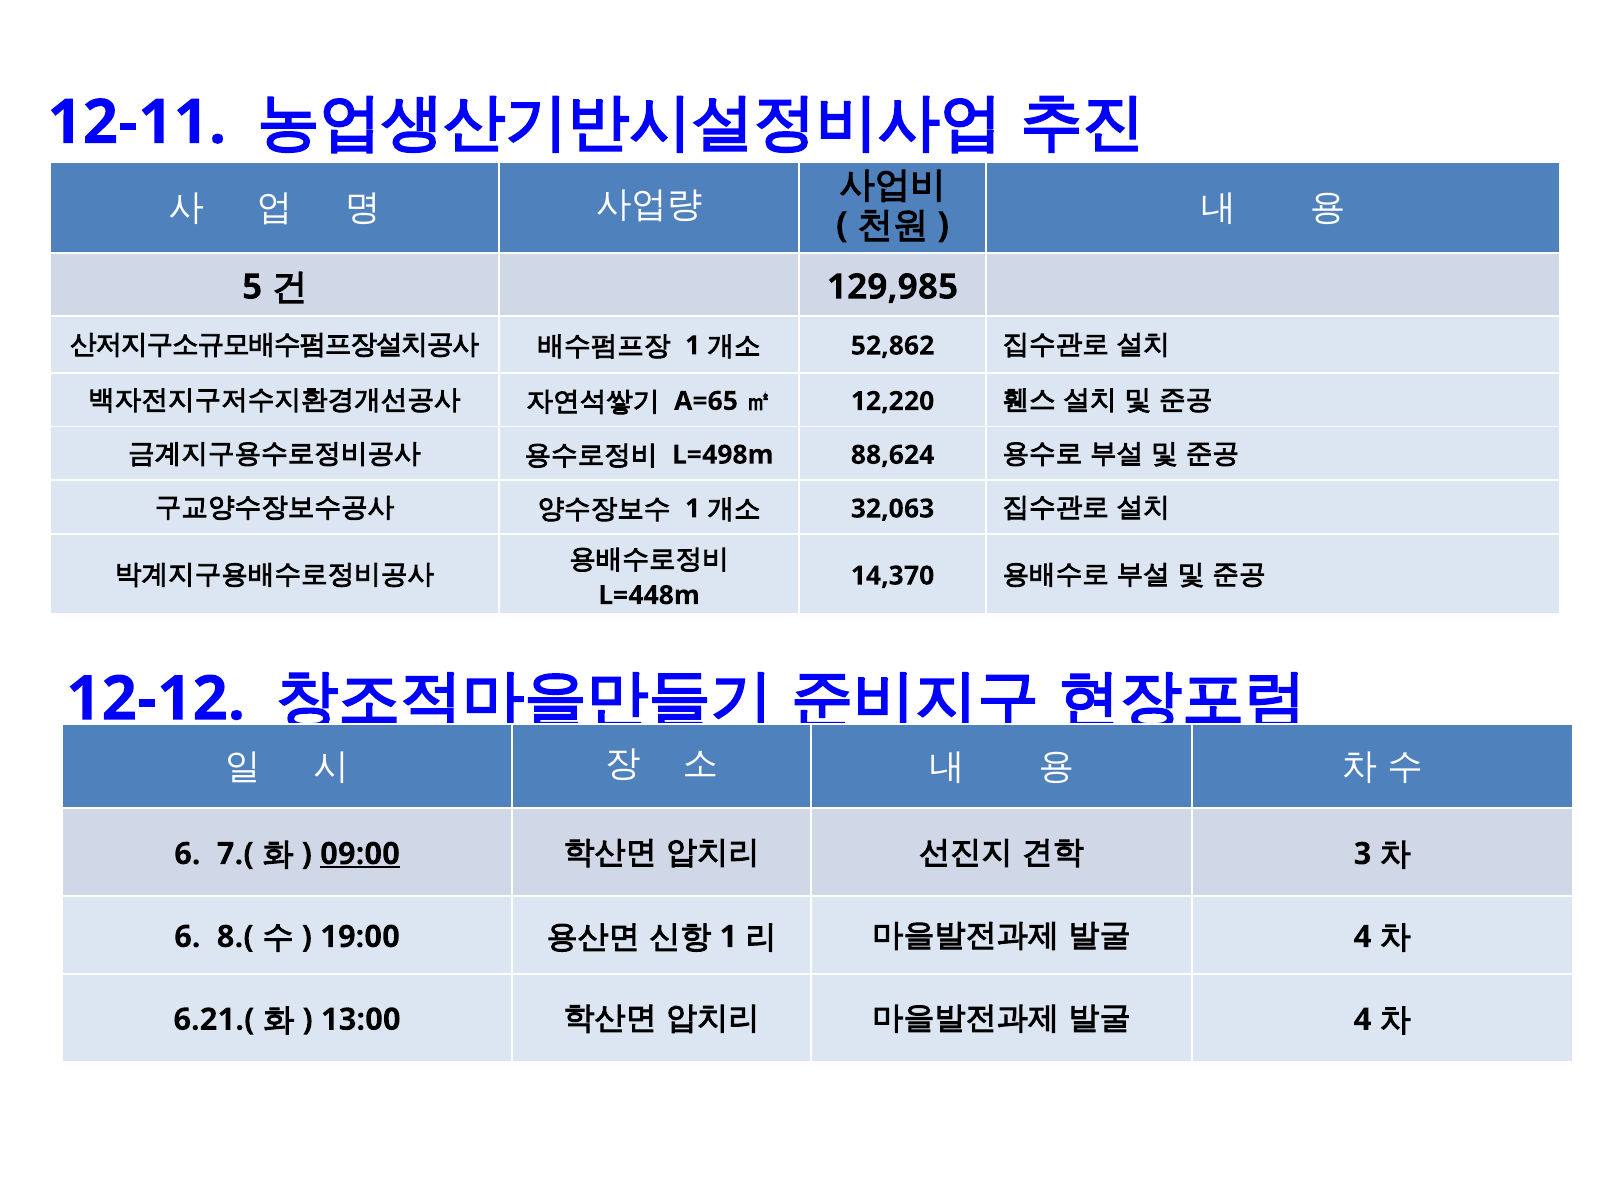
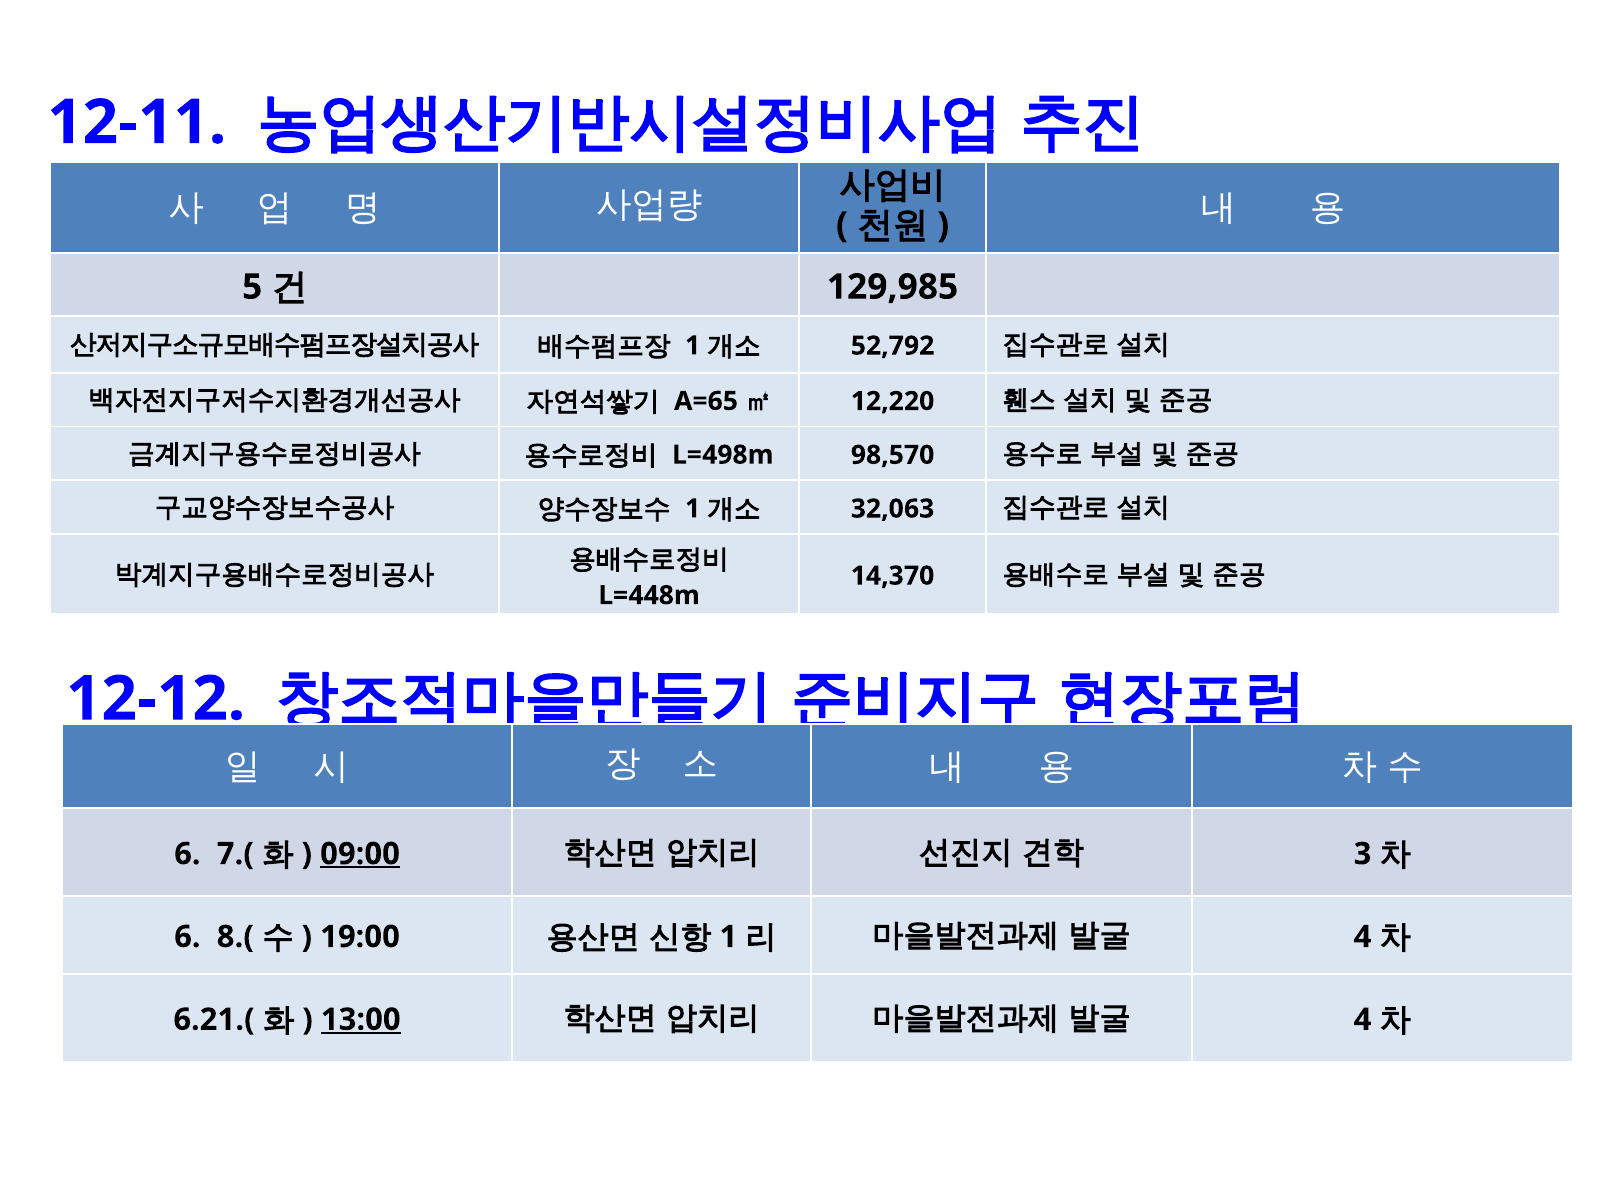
52,862: 52,862 -> 52,792 (893, 346)
88,624: 88,624 -> 98,570 (893, 455)
13:00 underline: none -> present (361, 1019)
